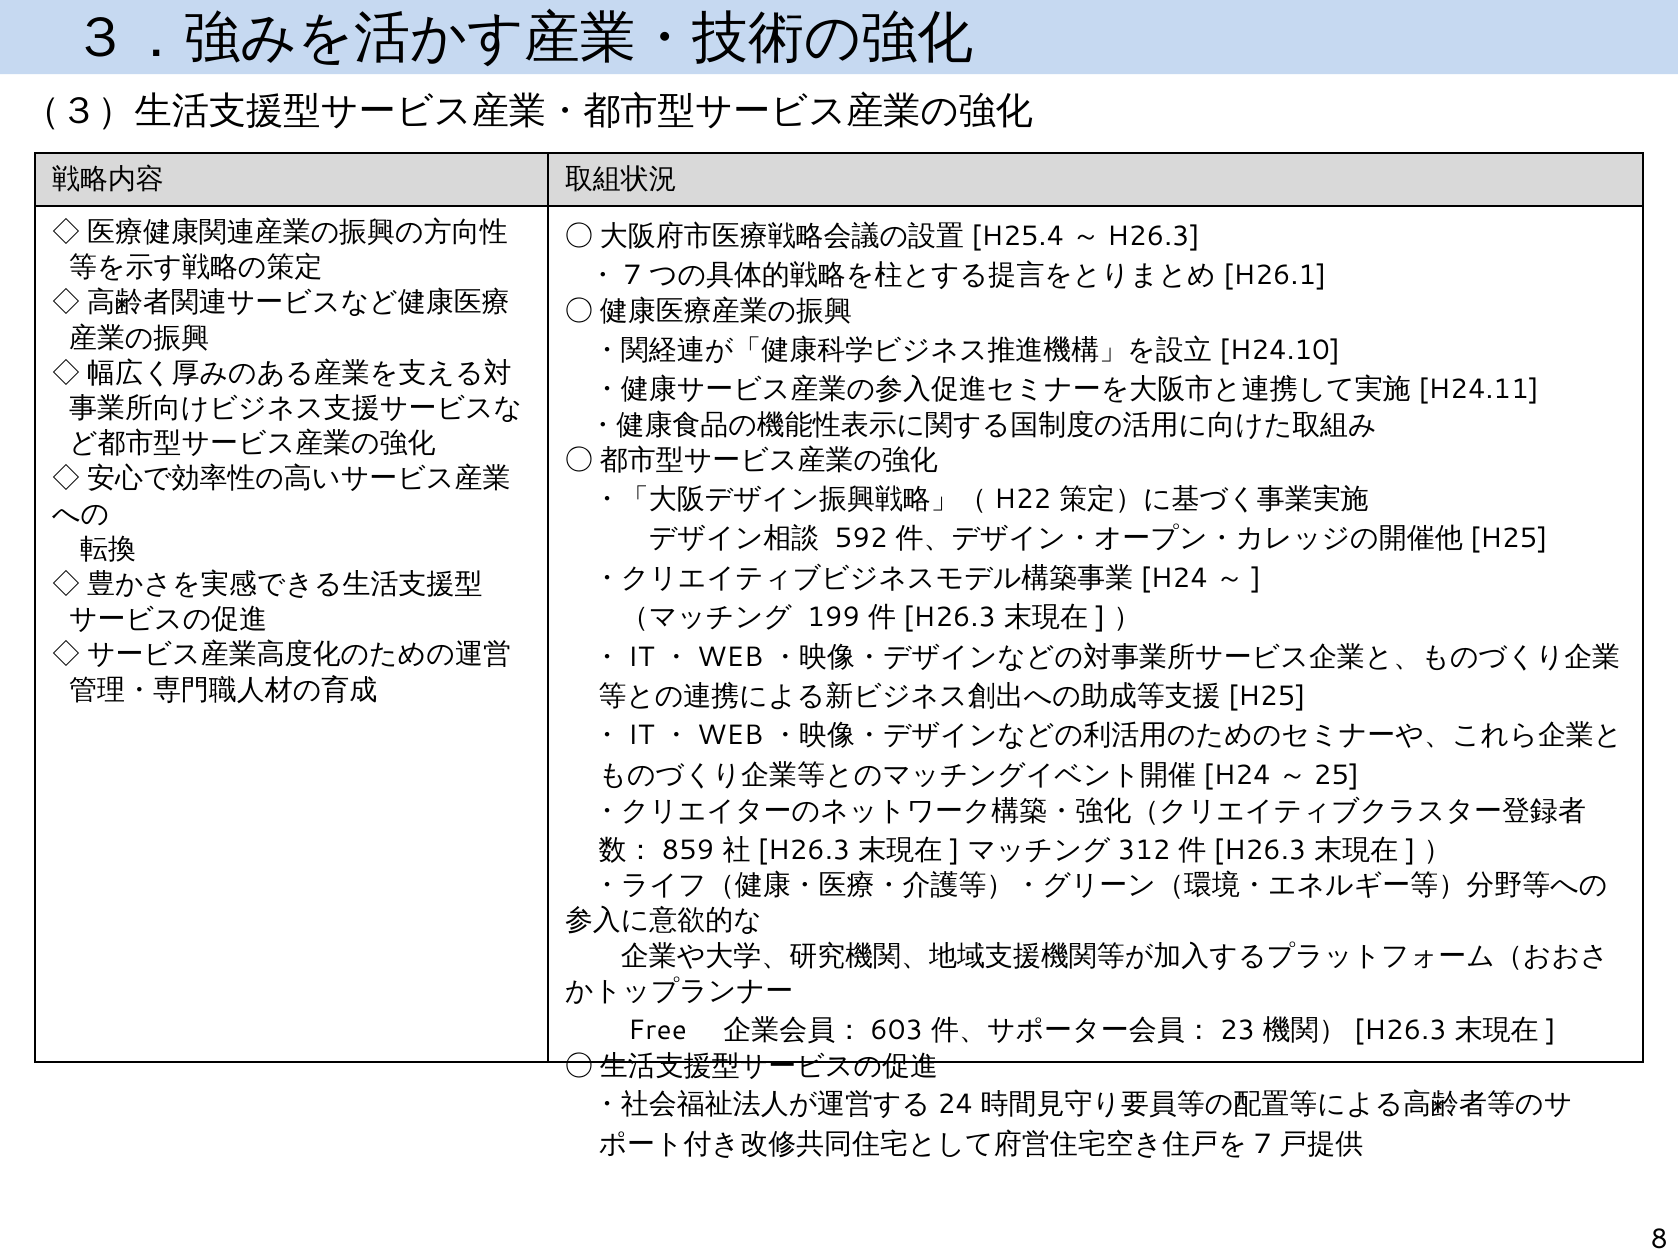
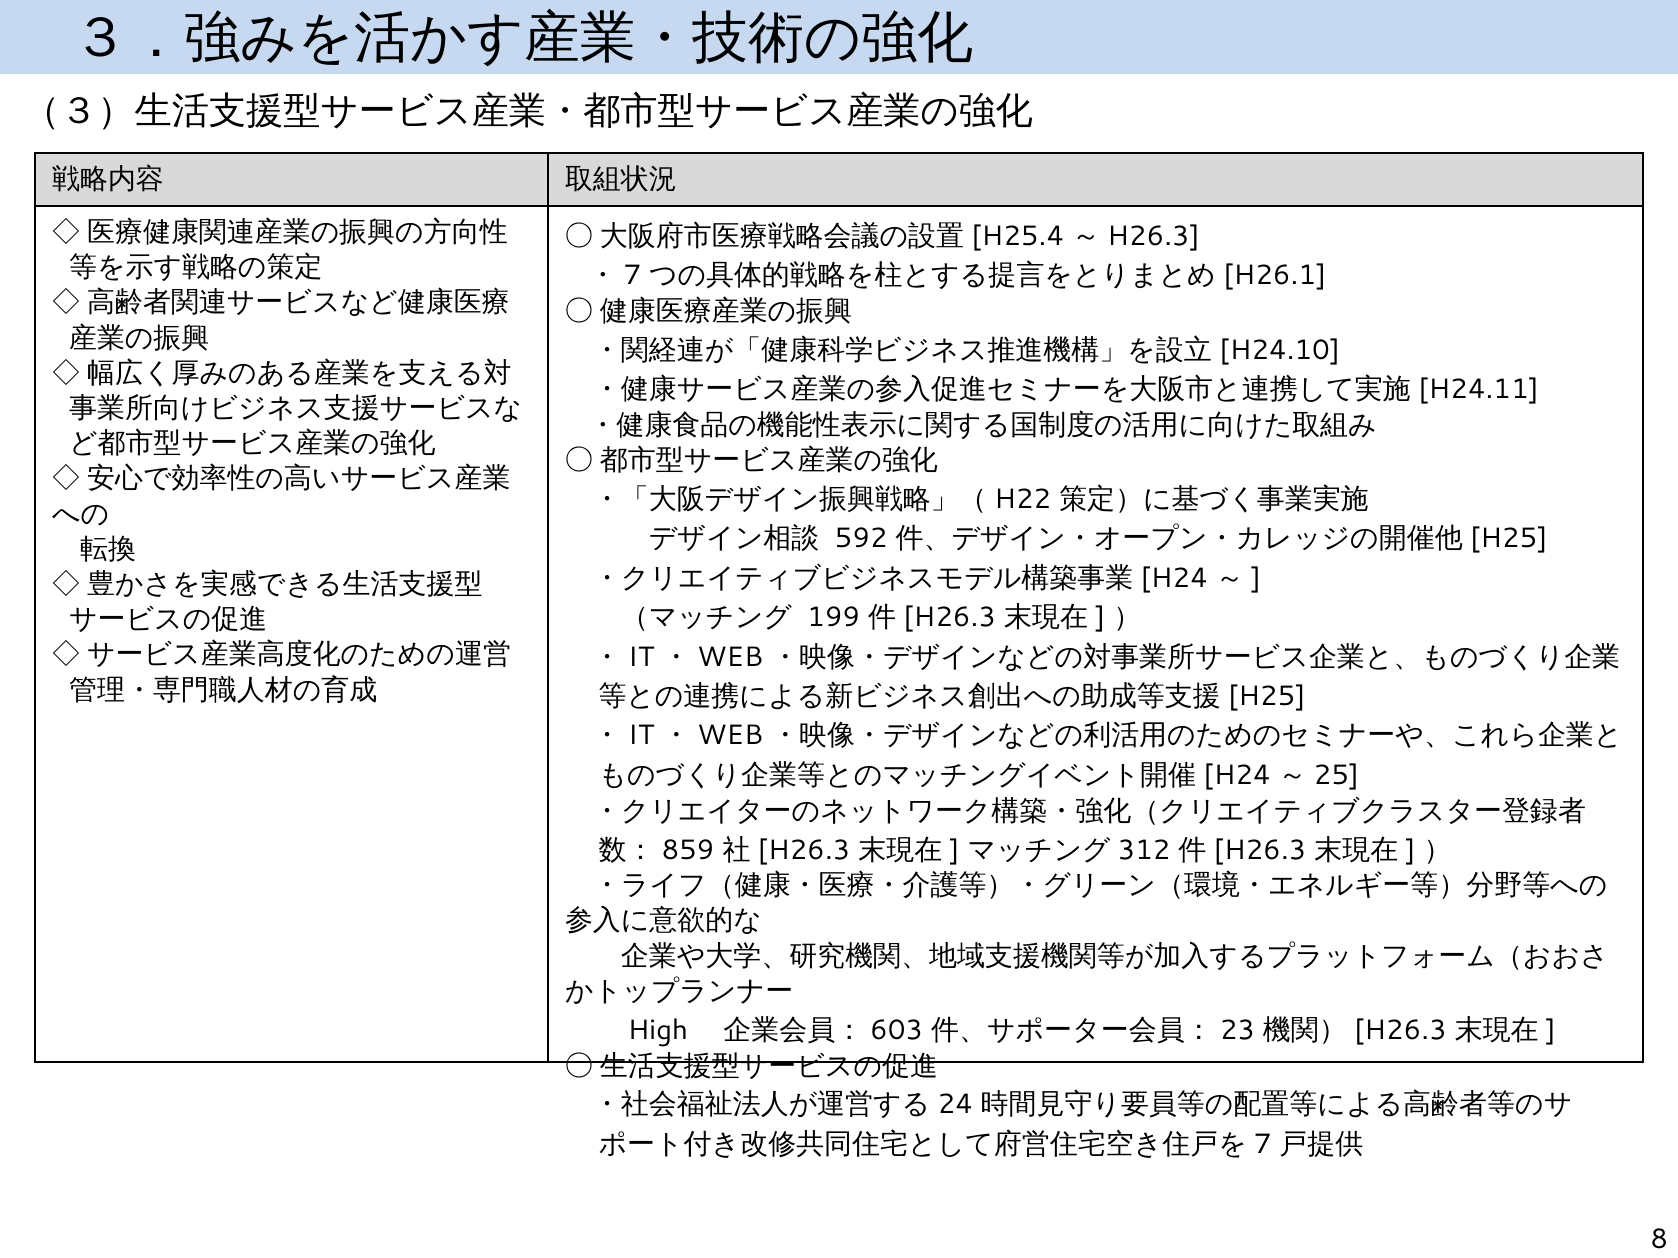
Free: Free -> High (658, 1030)
